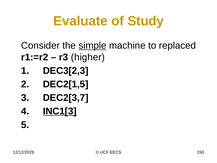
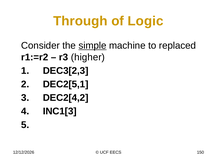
Evaluate: Evaluate -> Through (80, 21)
Study: Study -> Logic (146, 21)
DEC2[1,5: DEC2[1,5 -> DEC2[5,1 (66, 84)
DEC2[3,7: DEC2[3,7 -> DEC2[4,2 (66, 98)
INC1[3 underline: present -> none (60, 111)
